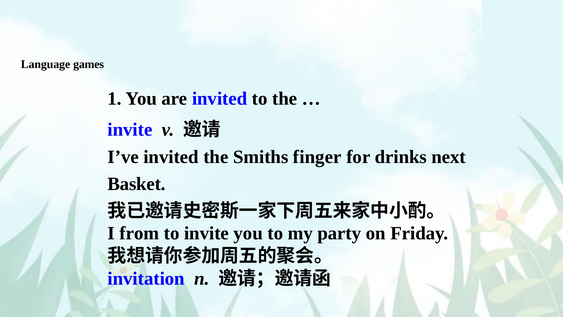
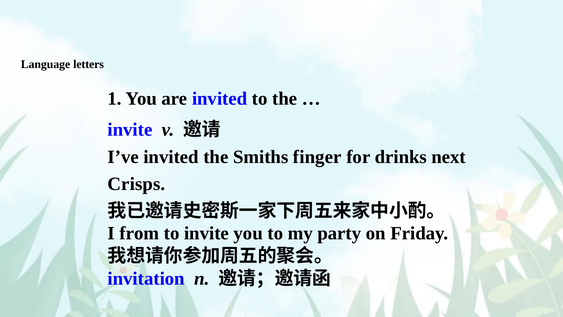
games: games -> letters (89, 64)
Basket: Basket -> Crisps (136, 184)
